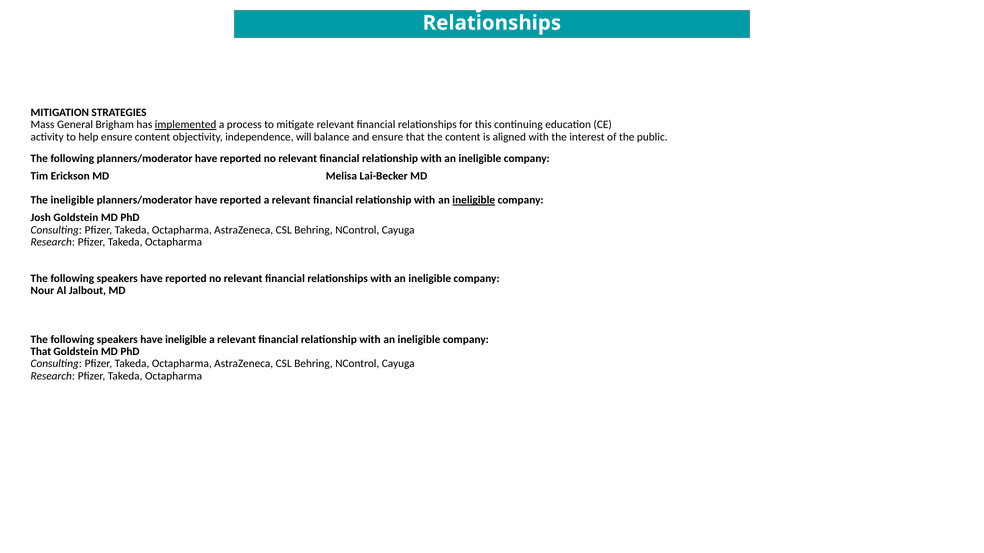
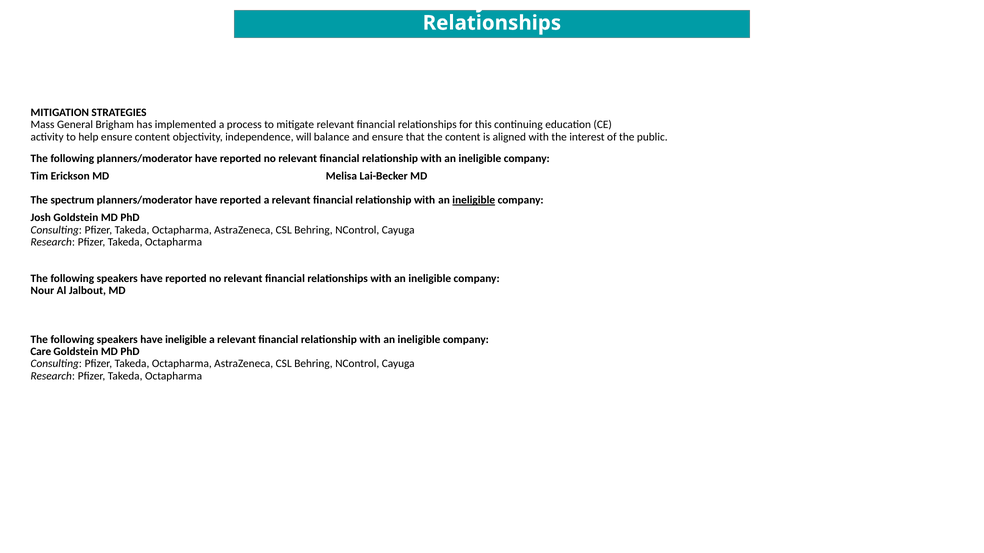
implemented underline: present -> none (186, 125)
The ineligible: ineligible -> spectrum (72, 200)
That: That -> Care (41, 352)
